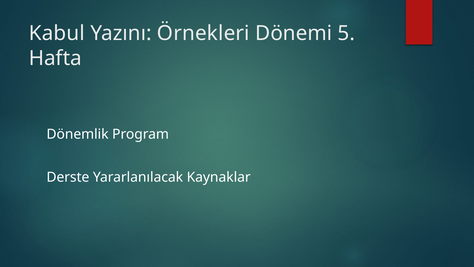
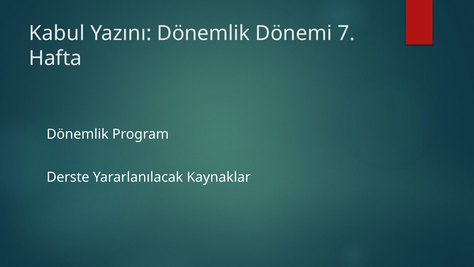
Yazını Örnekleri: Örnekleri -> Dönemlik (203, 33)
5: 5 -> 7 (346, 33)
